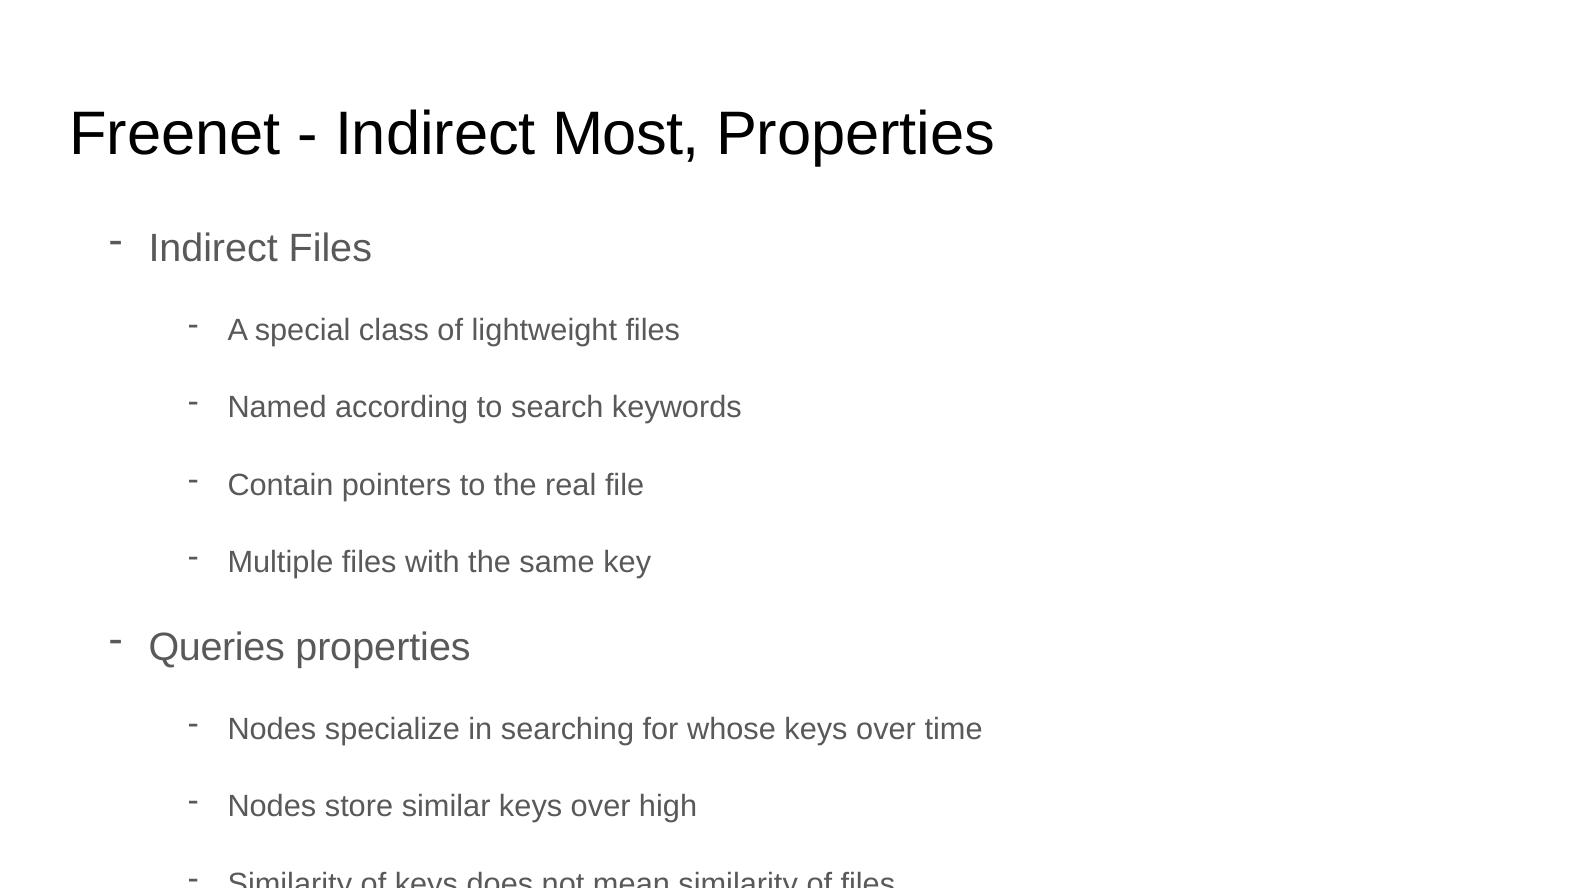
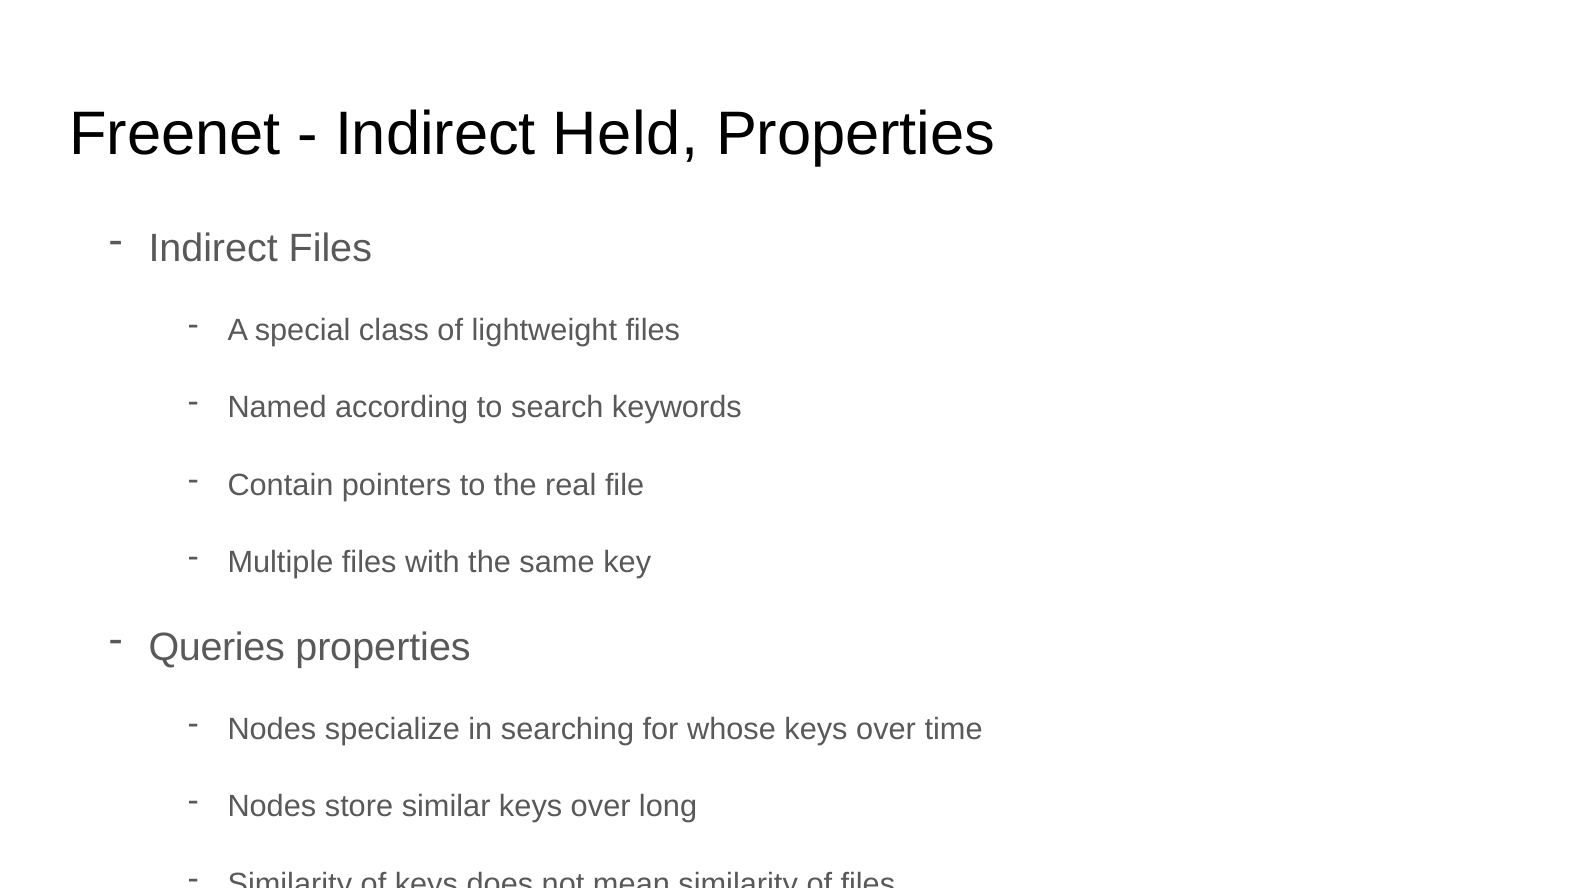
Most: Most -> Held (626, 134)
high: high -> long (668, 807)
